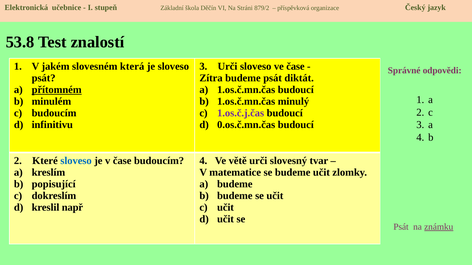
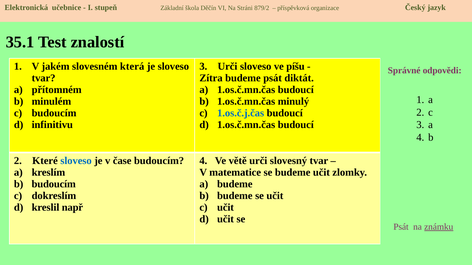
53.8: 53.8 -> 35.1 (20, 42)
ve čase: čase -> píšu (295, 67)
psát: psát -> tvar (44, 78)
přítomném underline: present -> none (57, 90)
1.os.č.j.čas colour: purple -> blue (241, 113)
0.os.č.mn.čas: 0.os.č.mn.čas -> 1.os.č.mn.čas (246, 125)
b popisující: popisující -> budoucím (54, 184)
